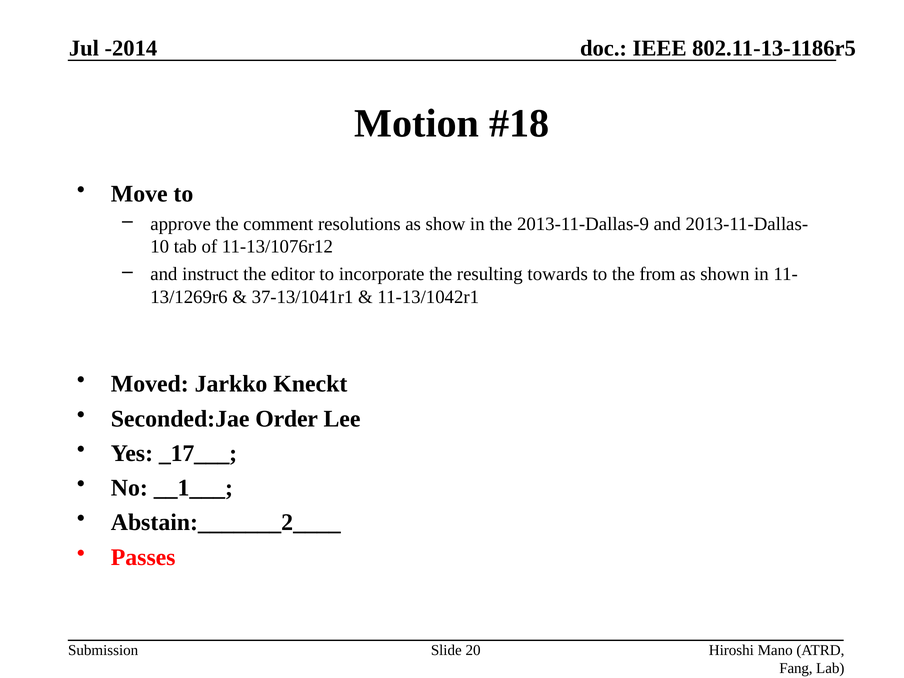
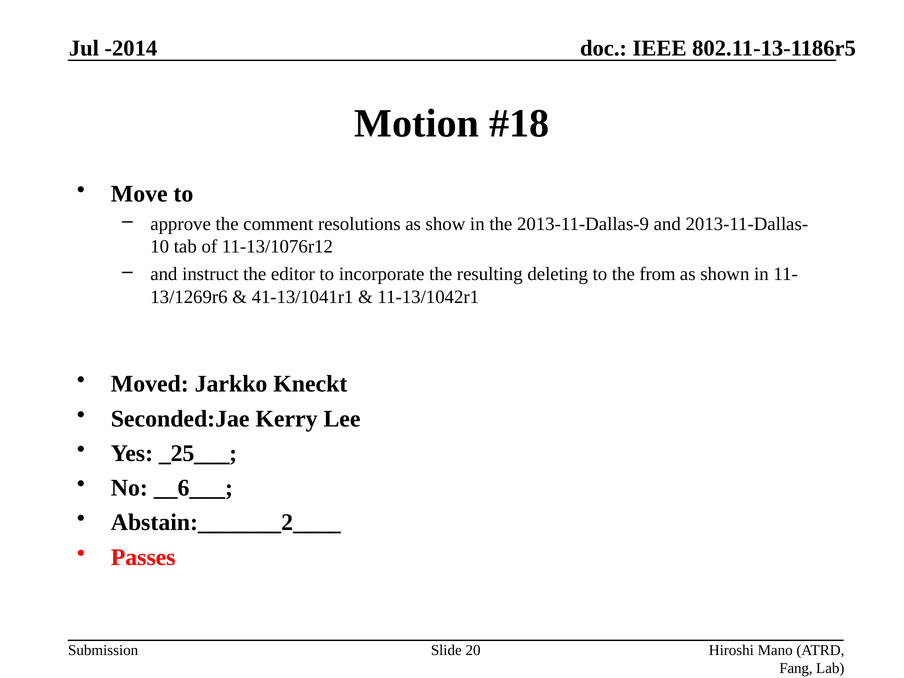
towards: towards -> deleting (558, 274)
37-13/1041r1: 37-13/1041r1 -> 41-13/1041r1 (303, 297)
Order: Order -> Kerry (287, 419)
_17___: _17___ -> _25___ (198, 453)
__1___: __1___ -> __6___ (193, 488)
